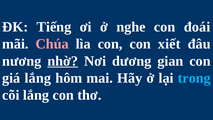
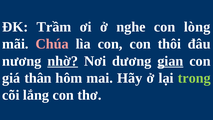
Tiếng: Tiếng -> Trầm (54, 27)
đoái: đoái -> lòng (197, 27)
xiết: xiết -> thôi (169, 44)
gian underline: none -> present (170, 61)
giá lắng: lắng -> thân (38, 78)
trong colour: light blue -> light green (194, 78)
